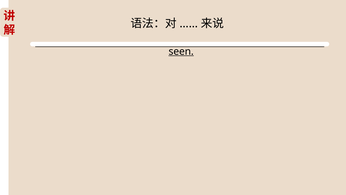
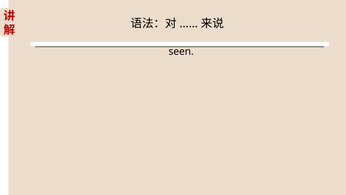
seen underline: present -> none (181, 51)
